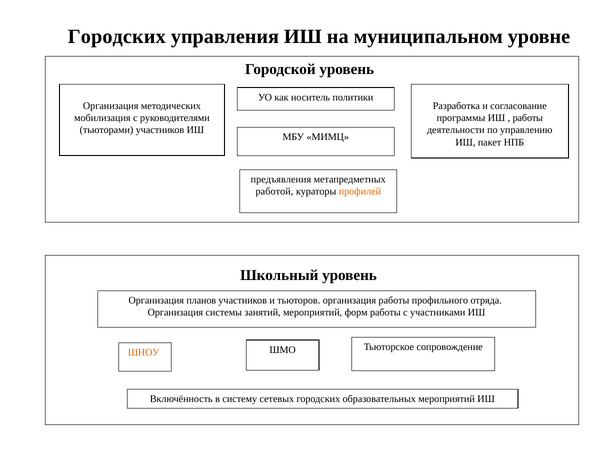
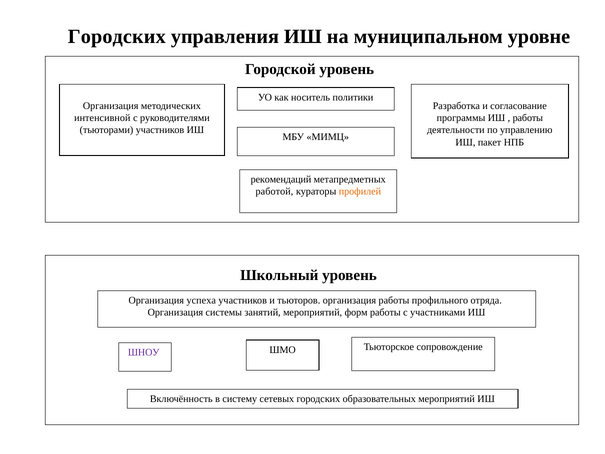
мобилизация: мобилизация -> интенсивной (102, 118)
предъявления: предъявления -> рекомендаций (281, 179)
планов: планов -> успеха (201, 300)
ШНОУ colour: orange -> purple (144, 352)
